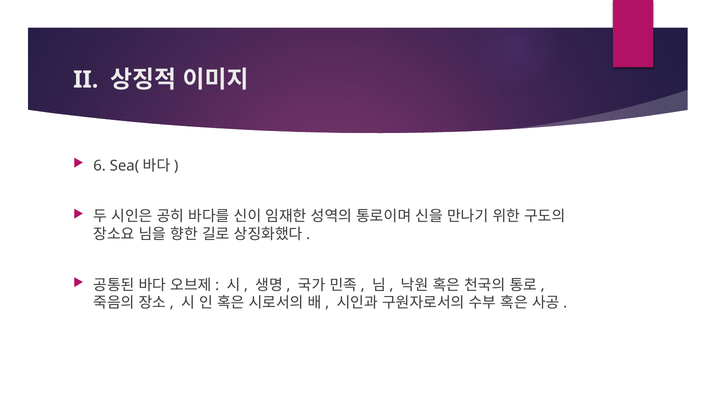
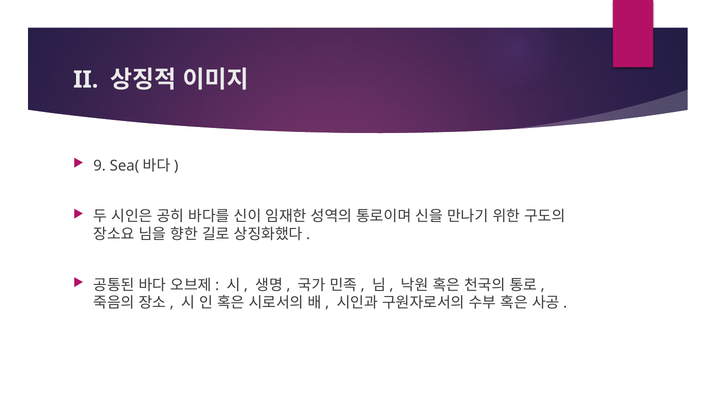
6: 6 -> 9 (100, 166)
